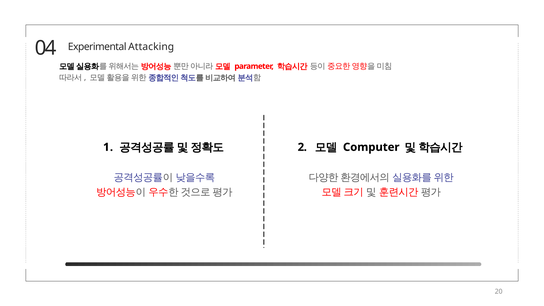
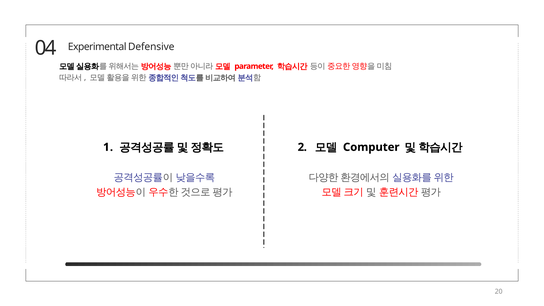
Attacking: Attacking -> Defensive (151, 47)
